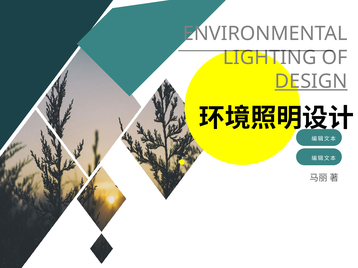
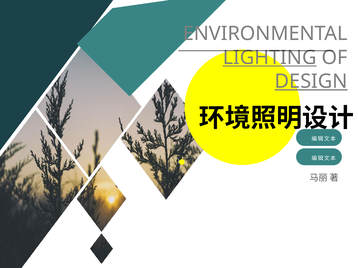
LIGHTING underline: none -> present (270, 58)
